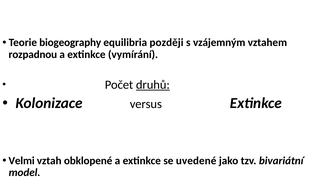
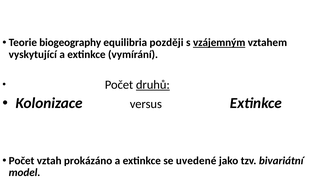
vzájemným underline: none -> present (219, 43)
rozpadnou: rozpadnou -> vyskytující (33, 54)
Velmi: Velmi -> Počet (22, 160)
obklopené: obklopené -> prokázáno (88, 160)
